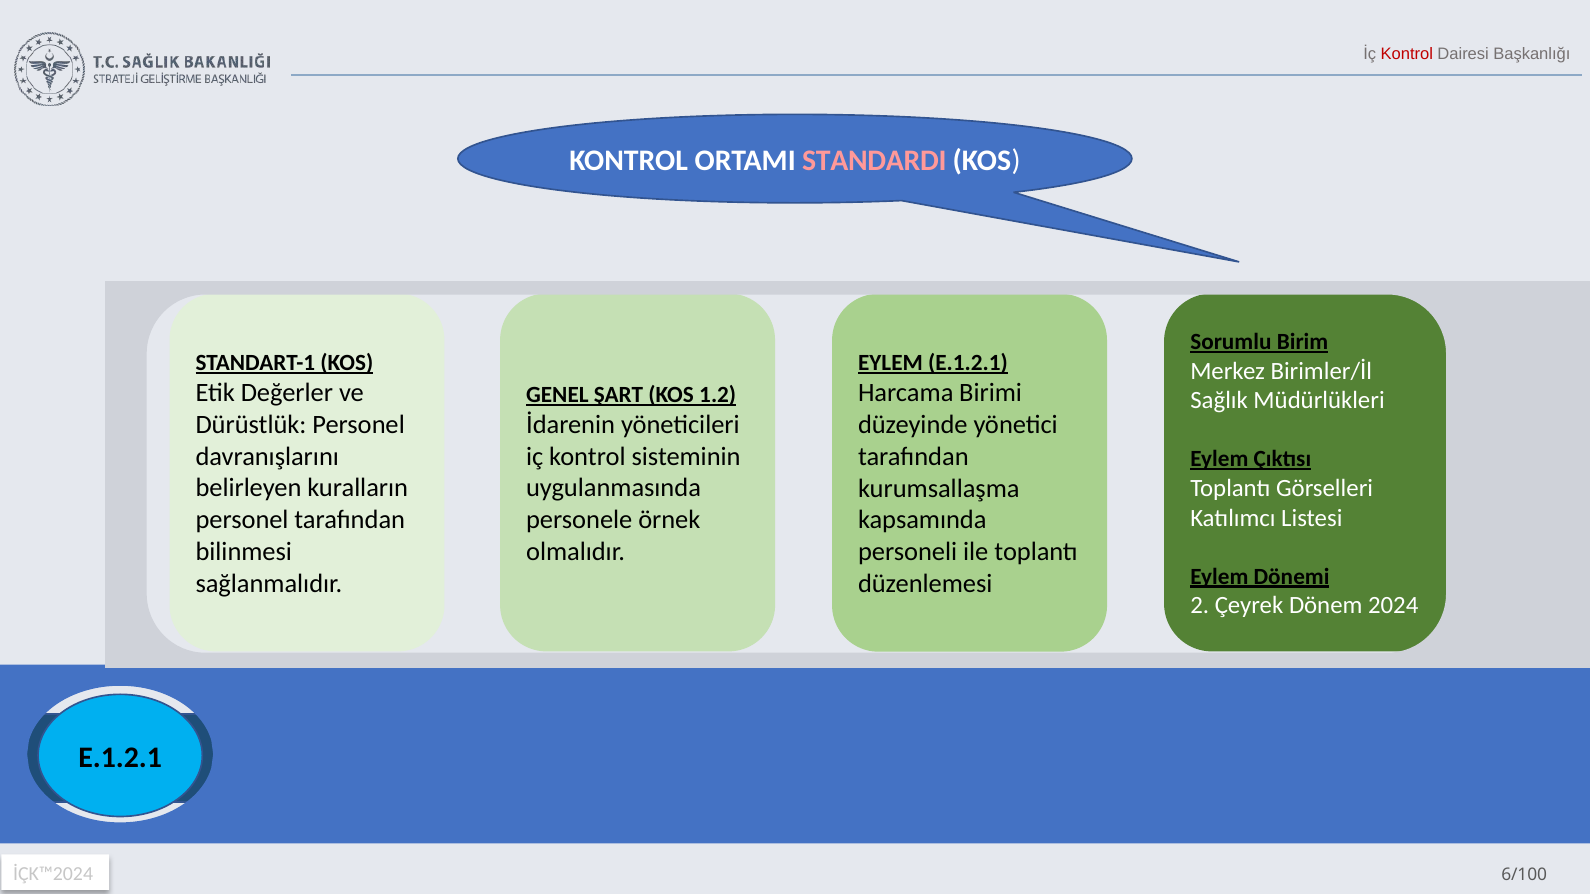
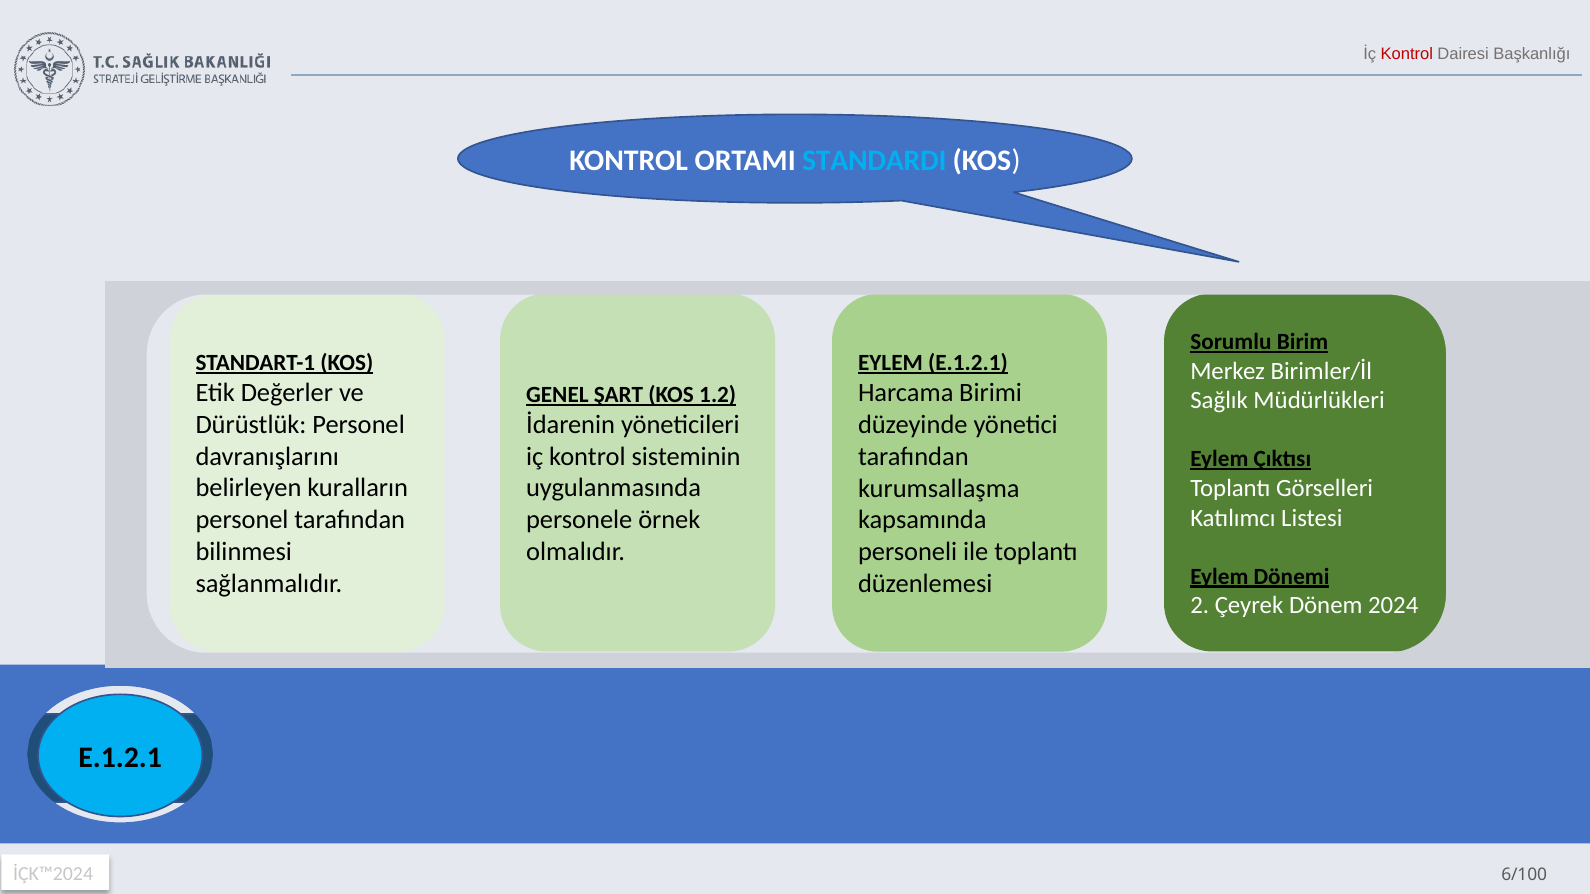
STANDARDI colour: pink -> light blue (874, 161)
